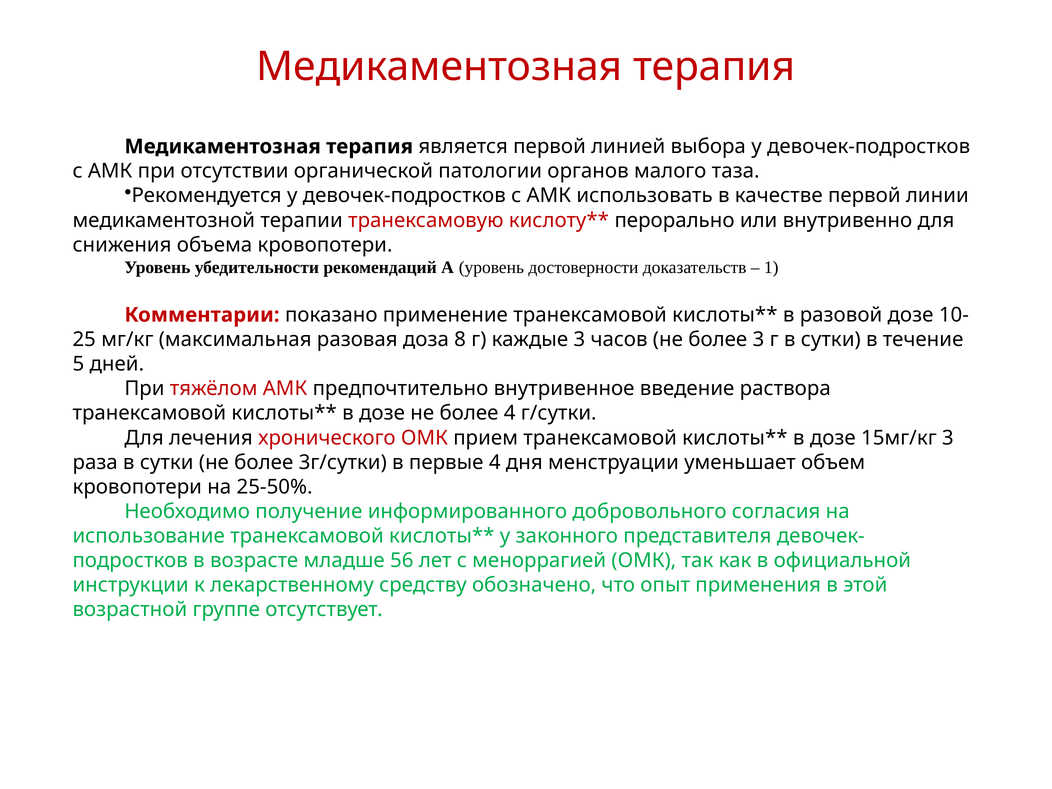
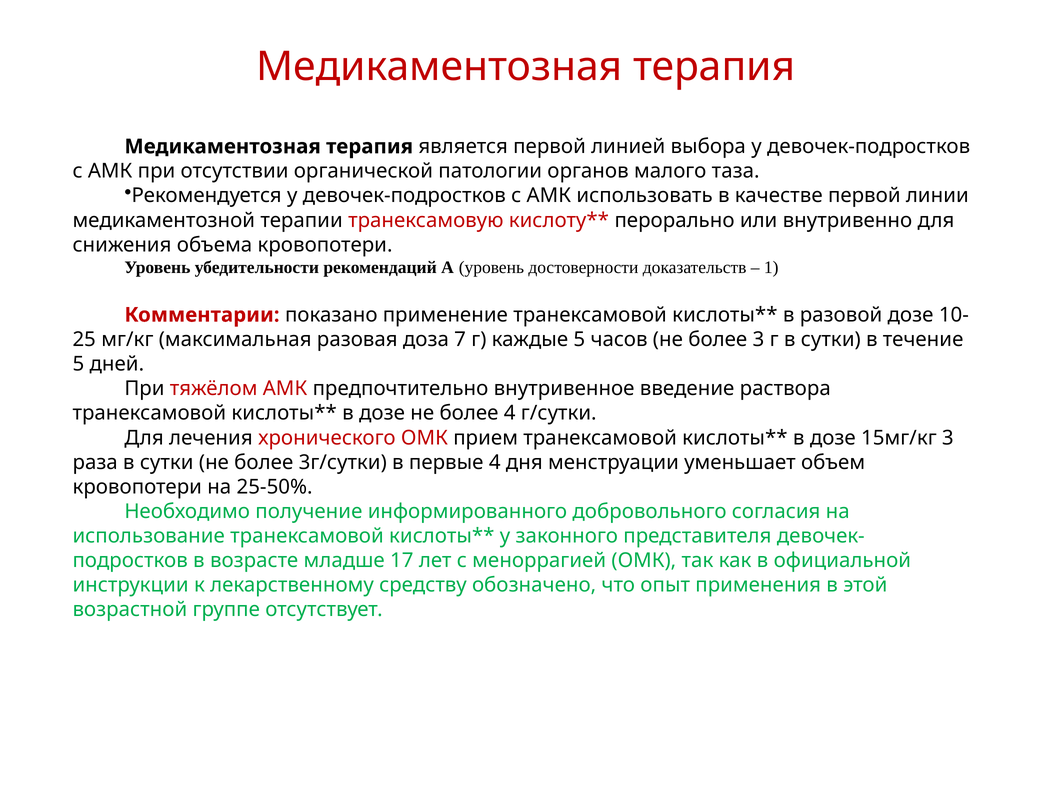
8: 8 -> 7 (460, 340)
каждые 3: 3 -> 5 (579, 340)
56: 56 -> 17 (402, 561)
